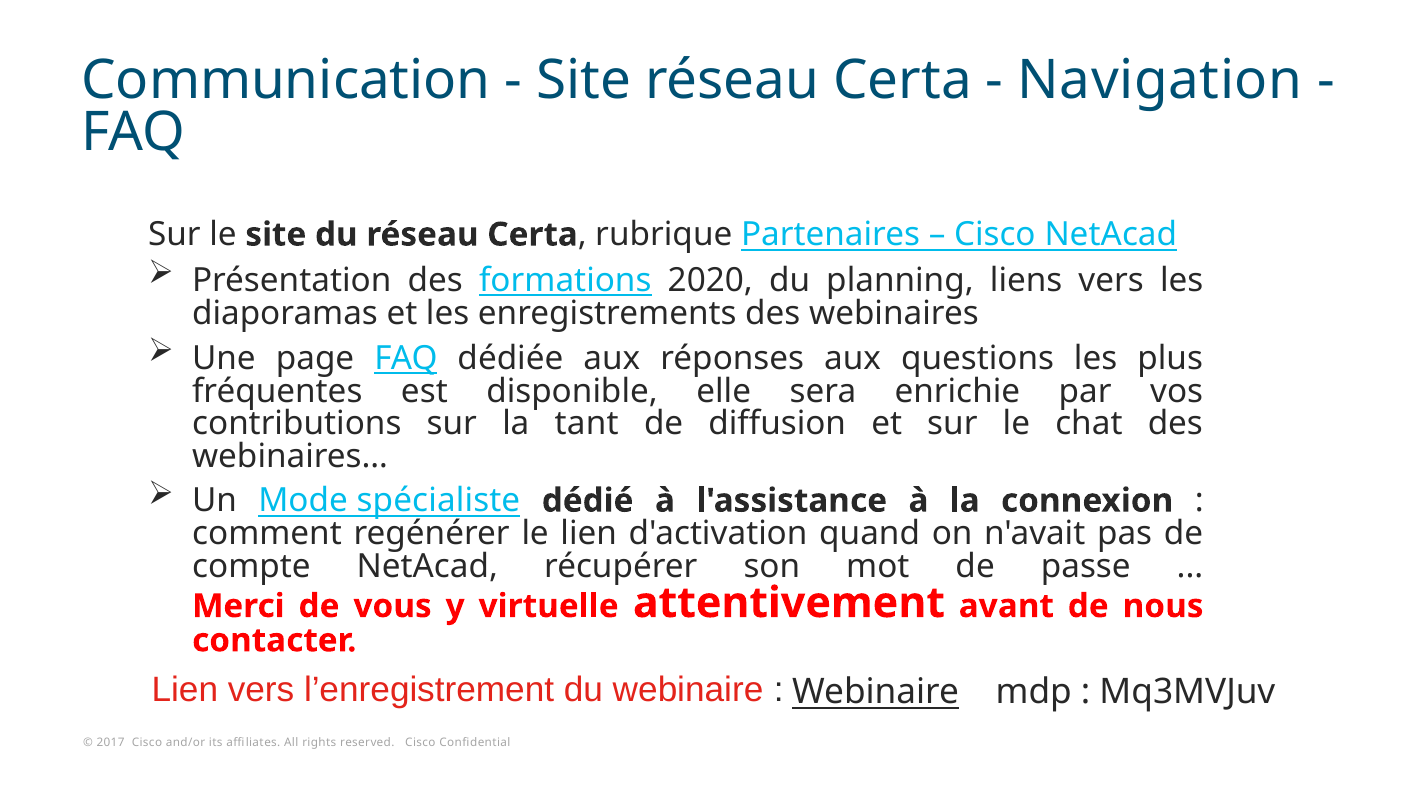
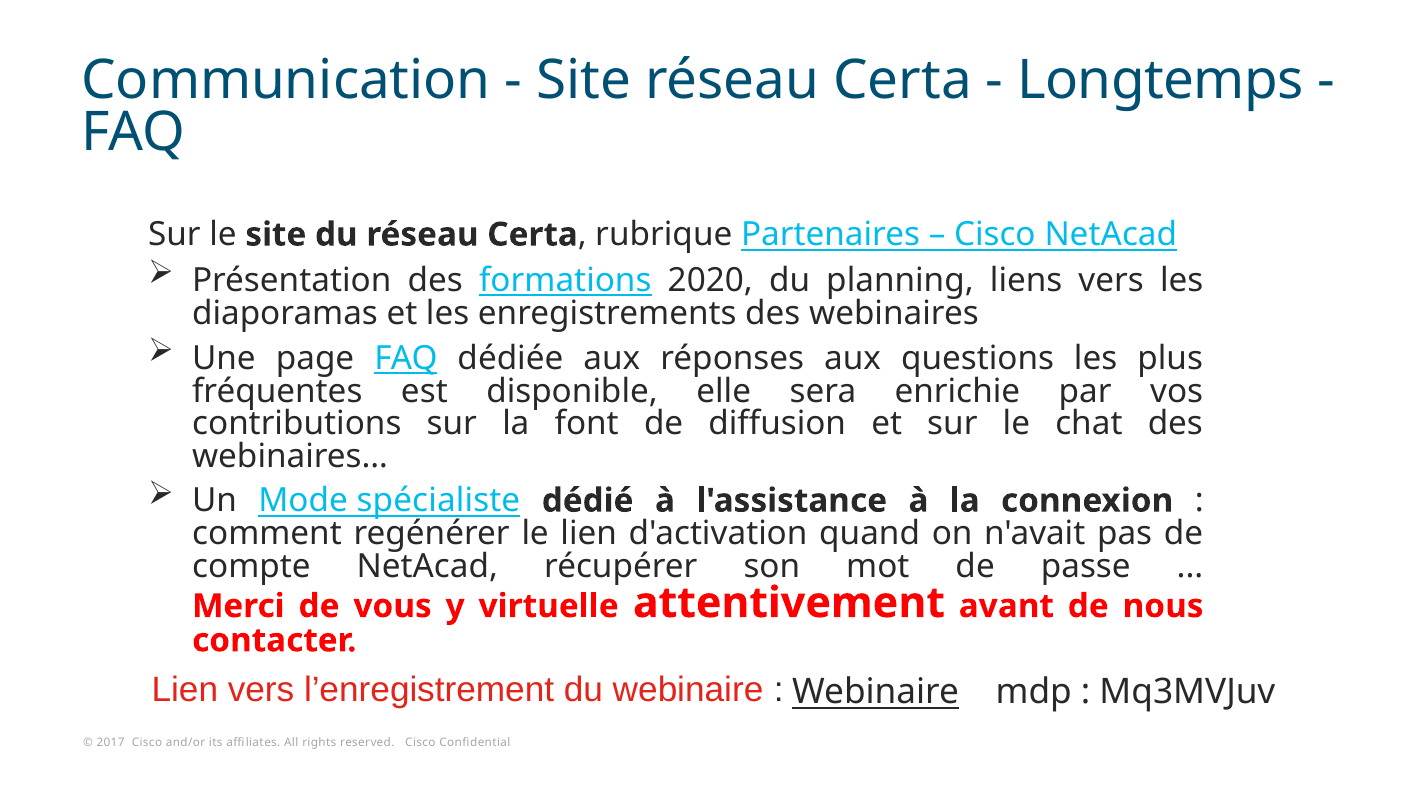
Navigation: Navigation -> Longtemps (1161, 80)
tant: tant -> font (587, 424)
